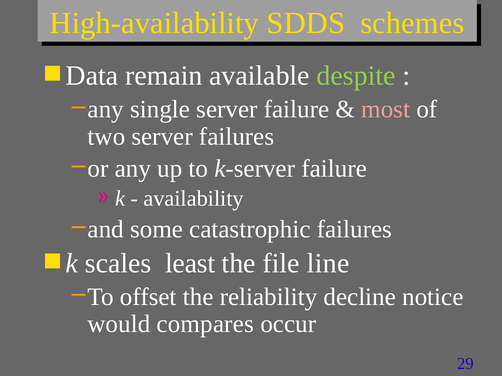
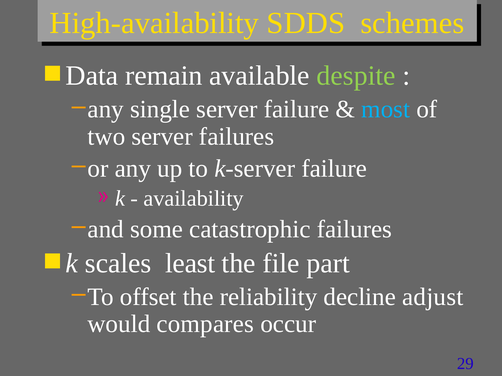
most colour: pink -> light blue (386, 110)
line: line -> part (328, 264)
notice: notice -> adjust (433, 297)
